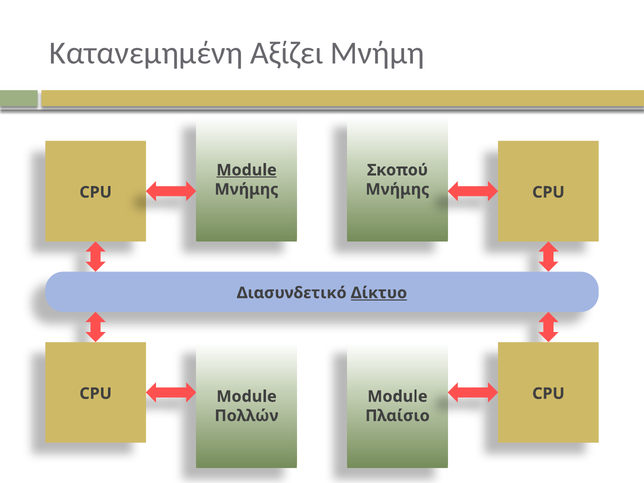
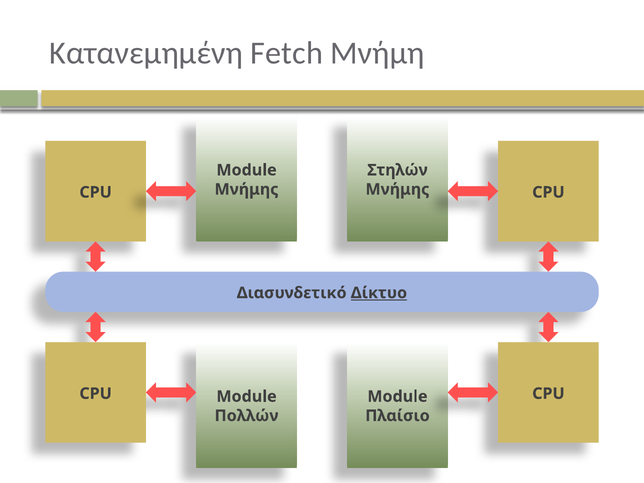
Αξίζει: Αξίζει -> Fetch (287, 53)
Module underline: present -> none (247, 170)
Σκοπού: Σκοπού -> Στηλών (397, 170)
